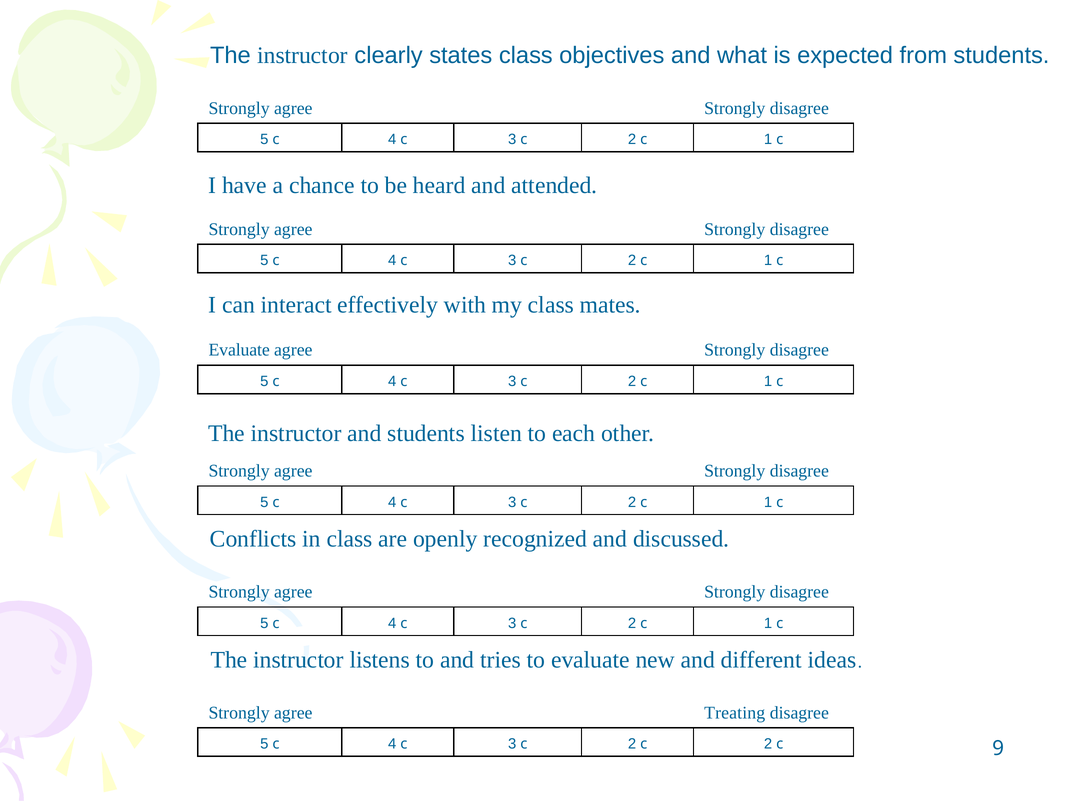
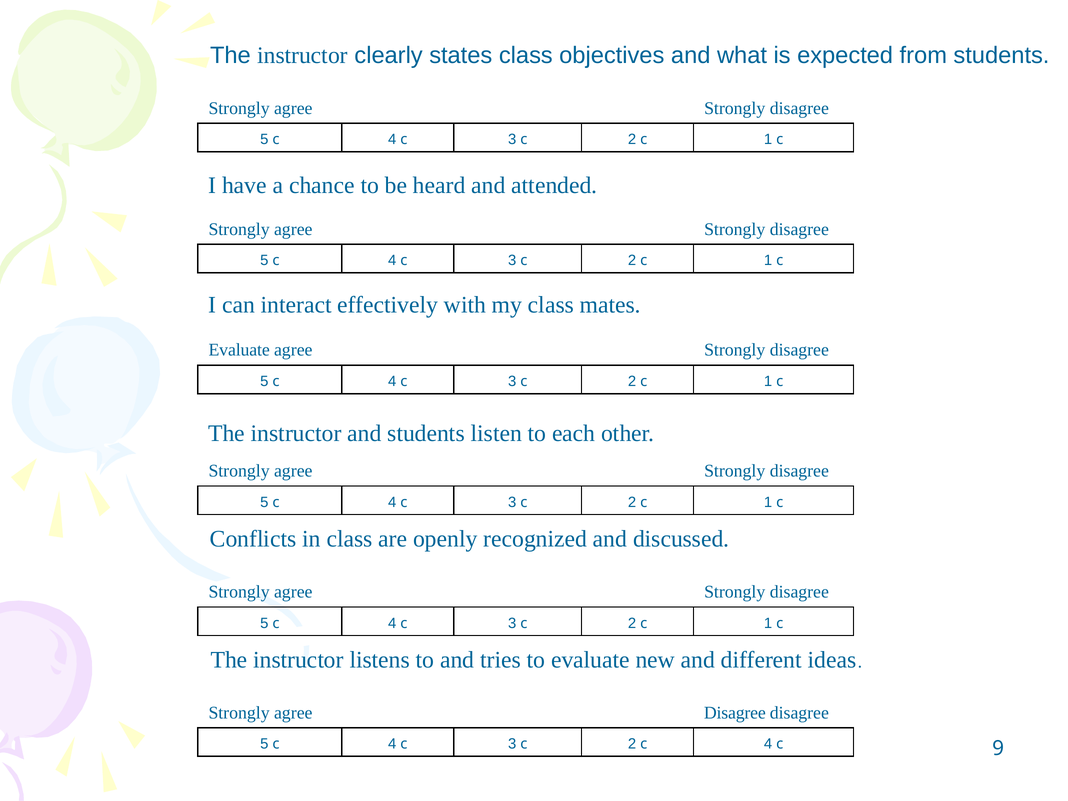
agree Treating: Treating -> Disagree (735, 713)
2 c 2: 2 -> 4 (768, 744)
